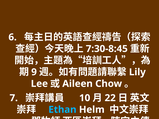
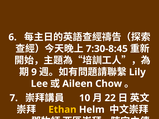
Ethan colour: light blue -> yellow (62, 110)
